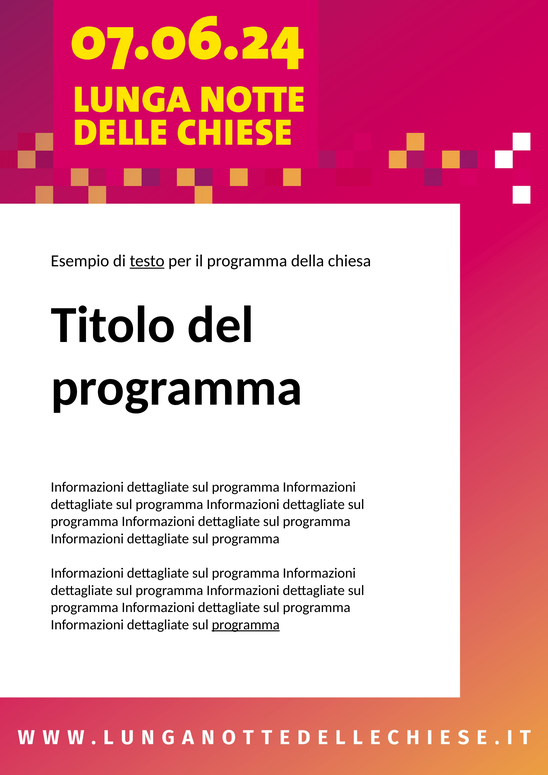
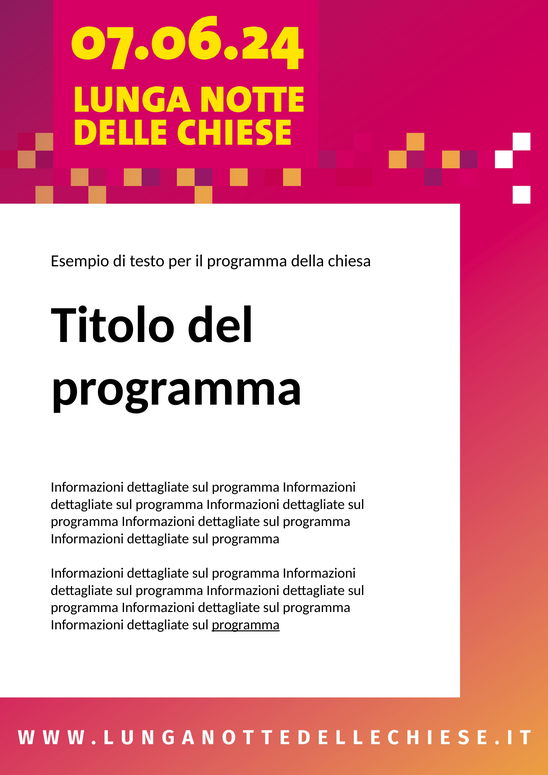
testo underline: present -> none (147, 261)
